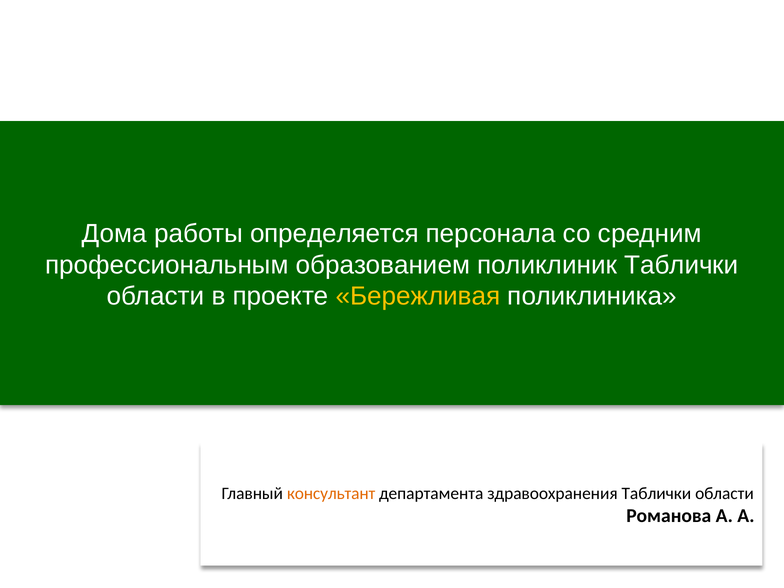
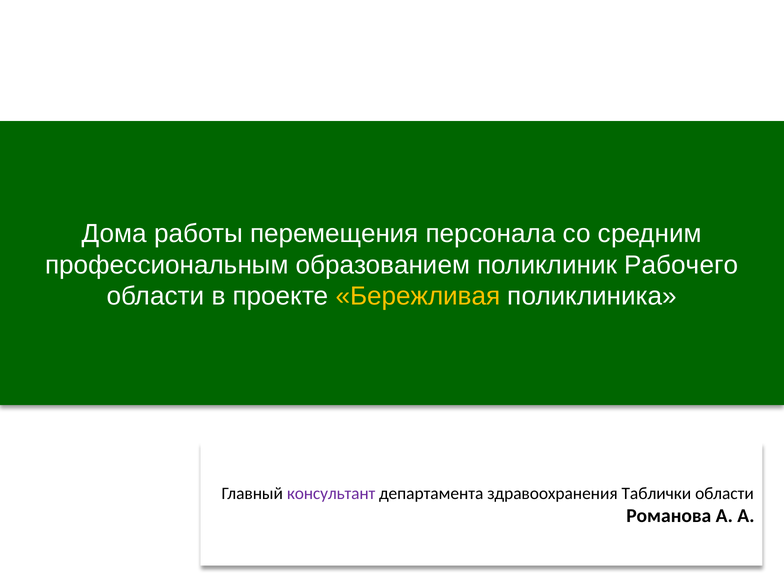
определяется: определяется -> перемещения (334, 234)
поликлиник Таблички: Таблички -> Рабочего (681, 265)
консультант colour: orange -> purple (331, 493)
